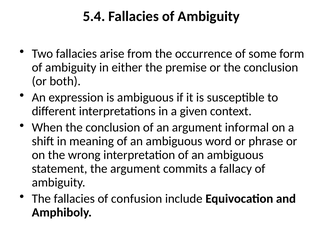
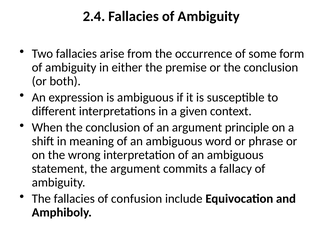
5.4: 5.4 -> 2.4 (94, 16)
informal: informal -> principle (247, 127)
